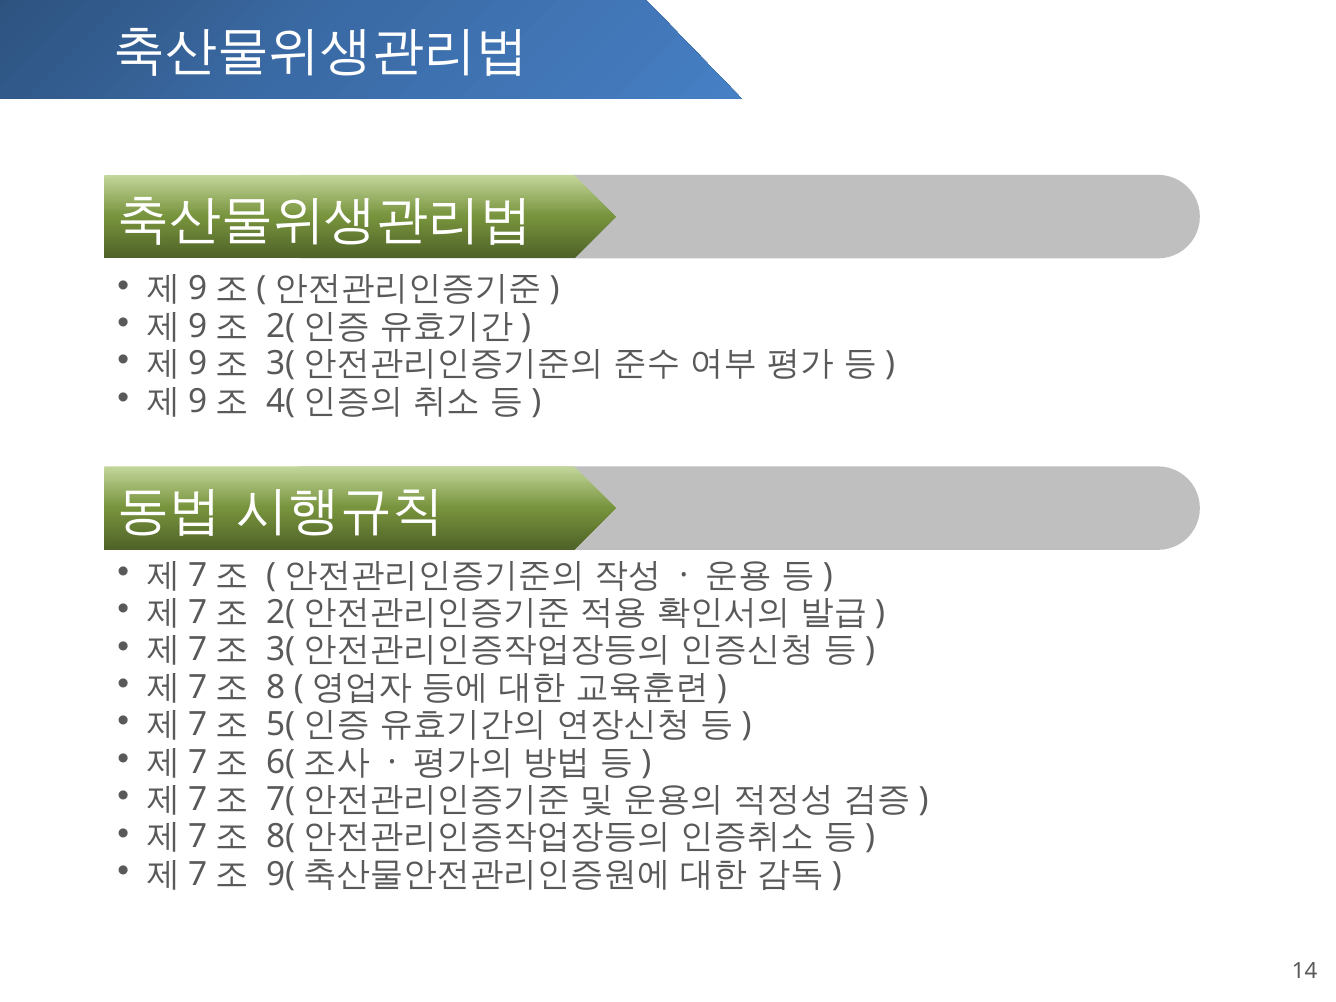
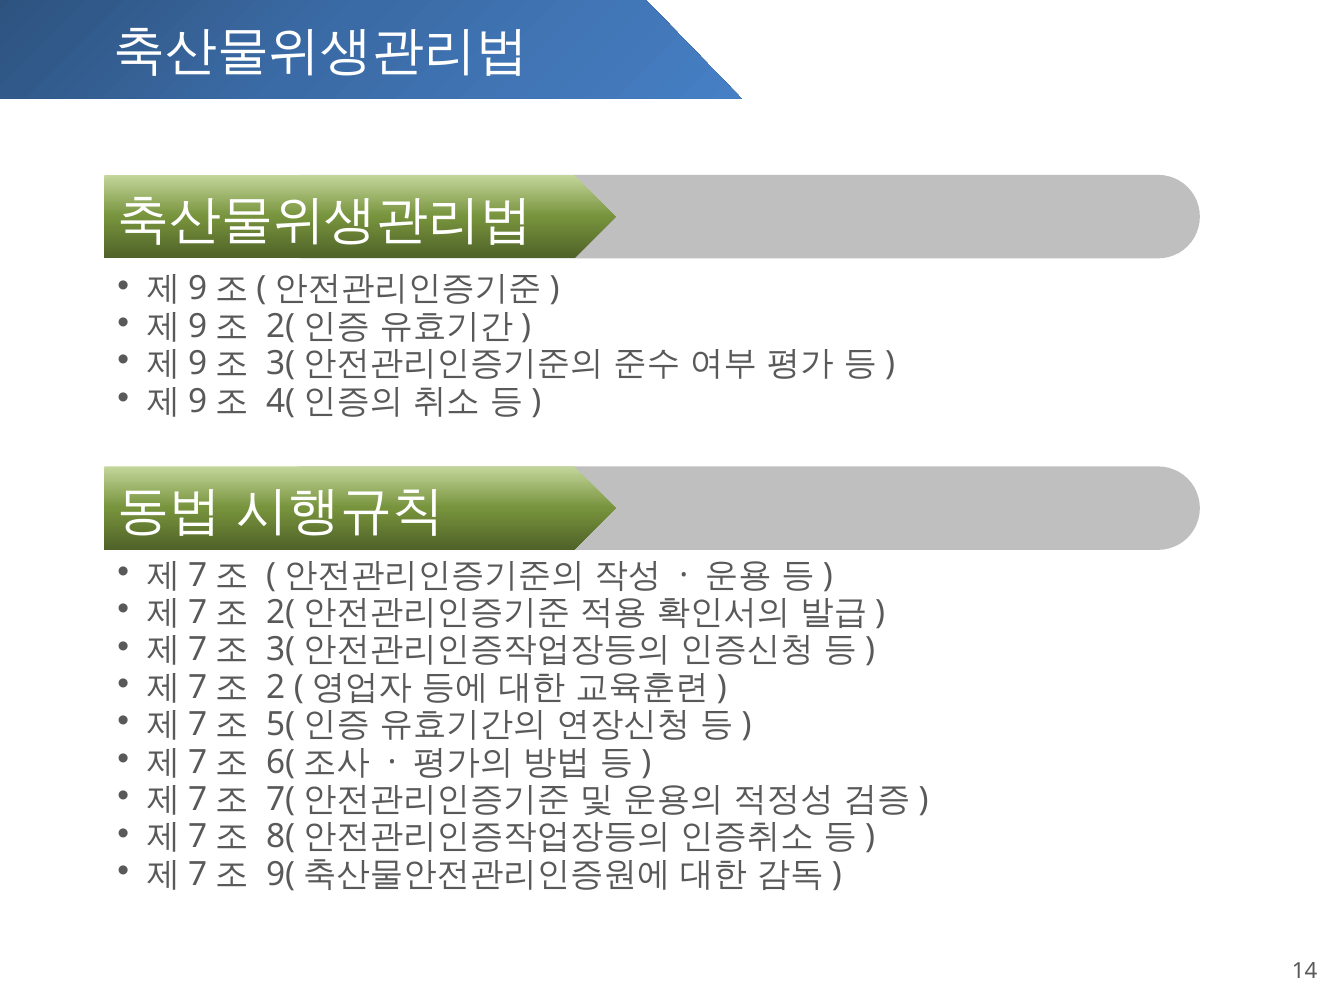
8: 8 -> 2 (276, 687)
